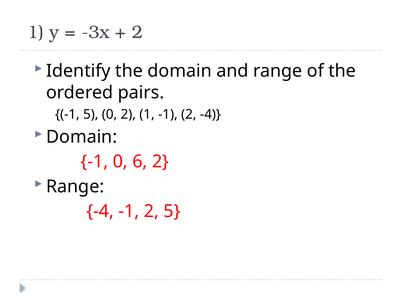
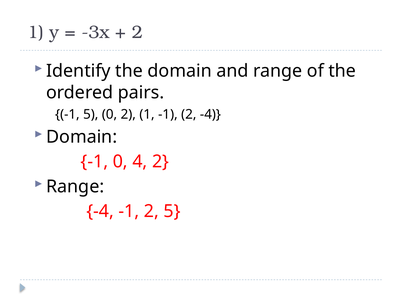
6: 6 -> 4 (140, 161)
